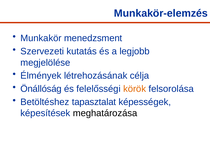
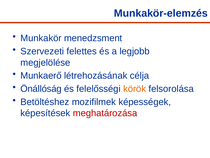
kutatás: kutatás -> felettes (82, 51)
Élmények: Élmények -> Munkaerő (41, 75)
tapasztalat: tapasztalat -> mozifilmek (94, 102)
meghatározása colour: black -> red (105, 113)
